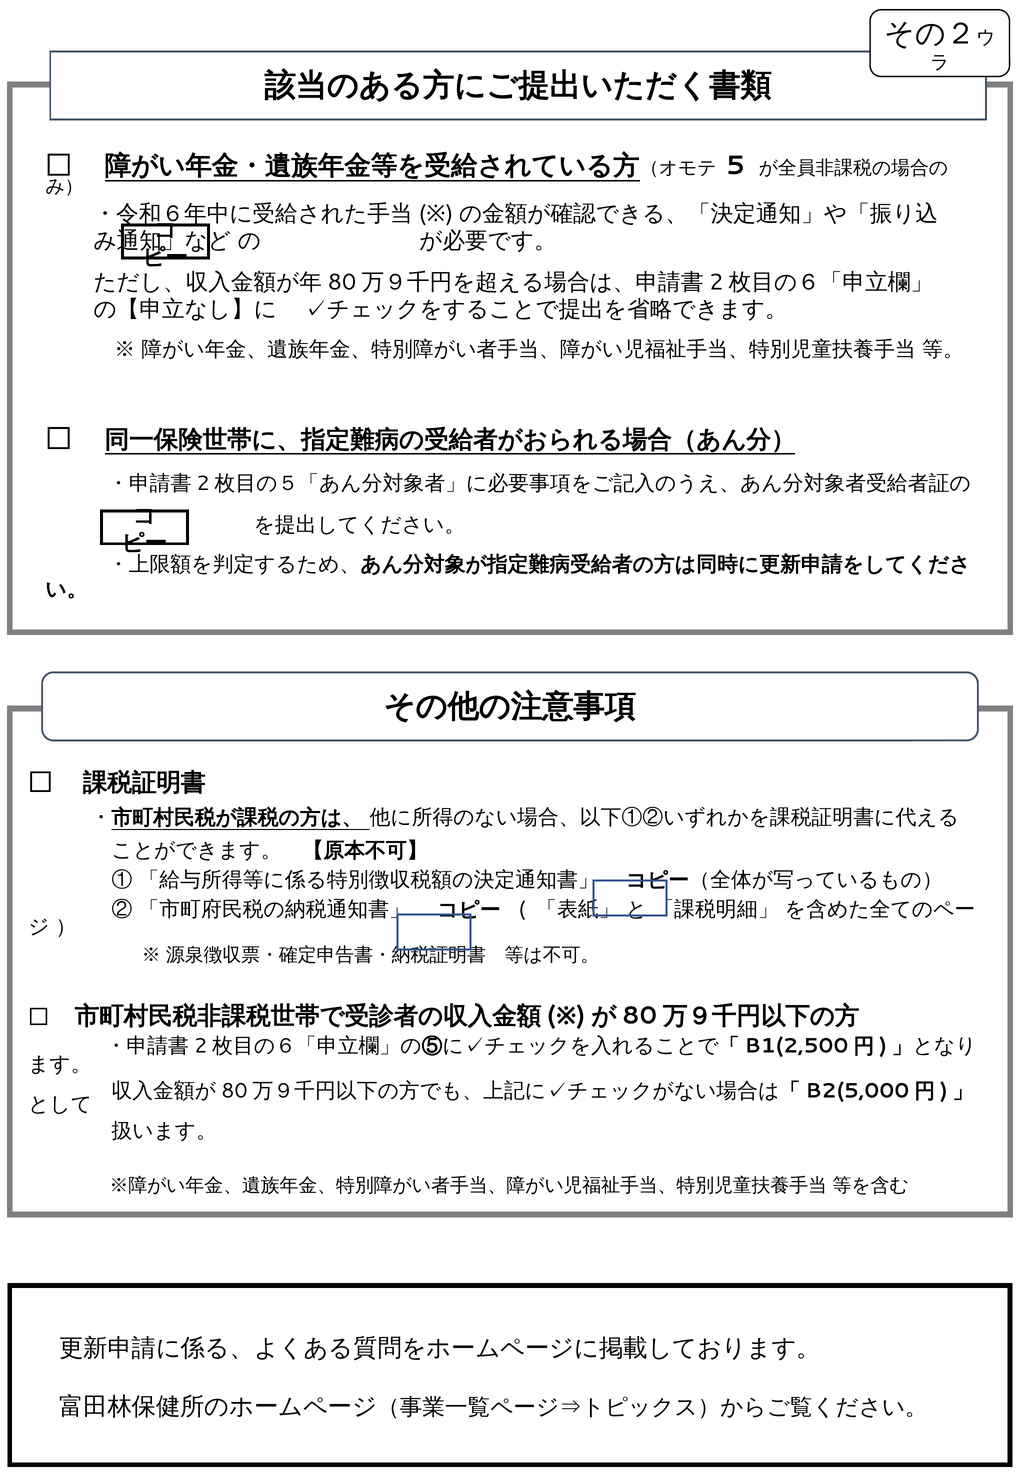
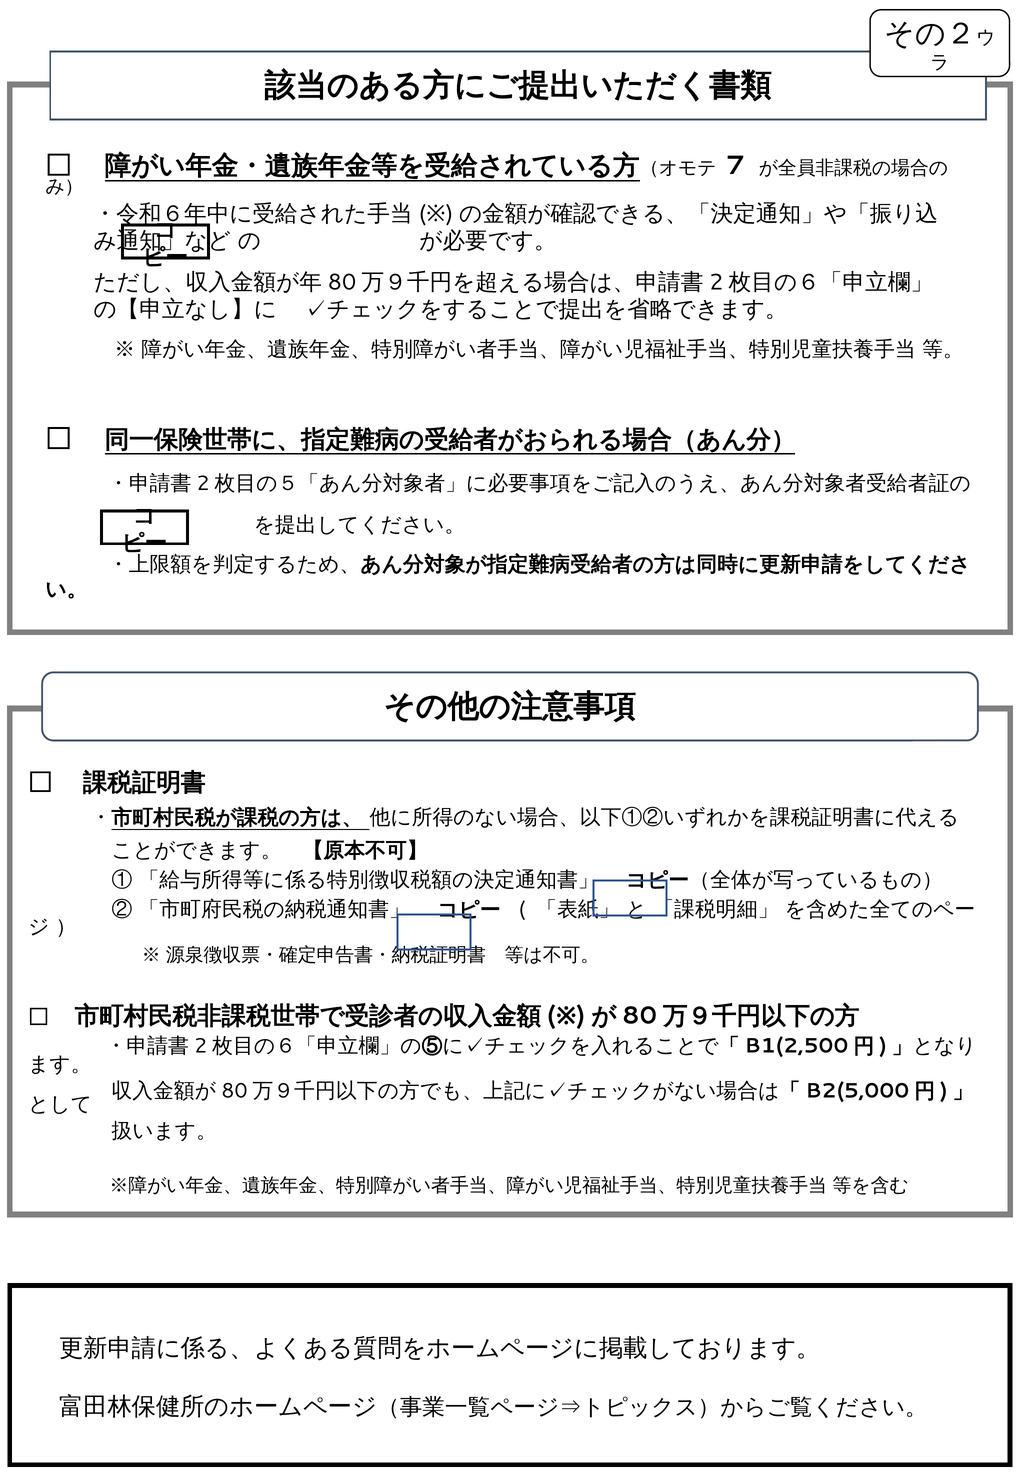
5: 5 -> 7 (736, 166)
